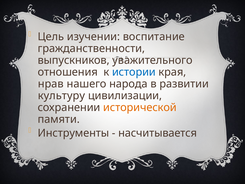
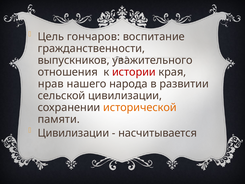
изучении: изучении -> гончаров (93, 37)
истории colour: blue -> red (134, 72)
культуру: культуру -> сельской (61, 96)
Инструменты: Инструменты -> Цивилизации (73, 133)
